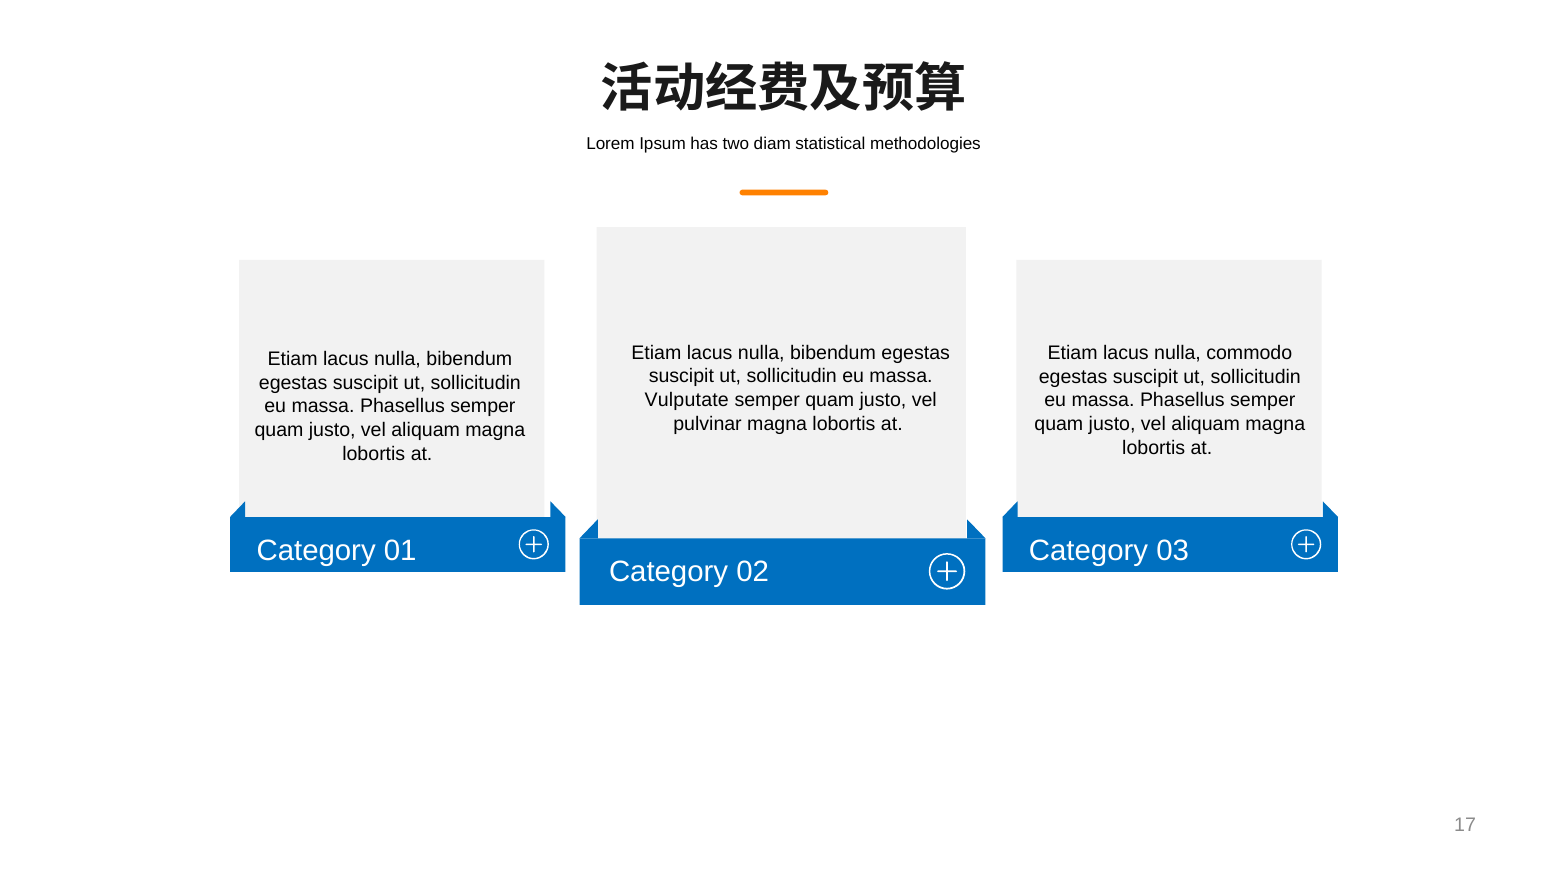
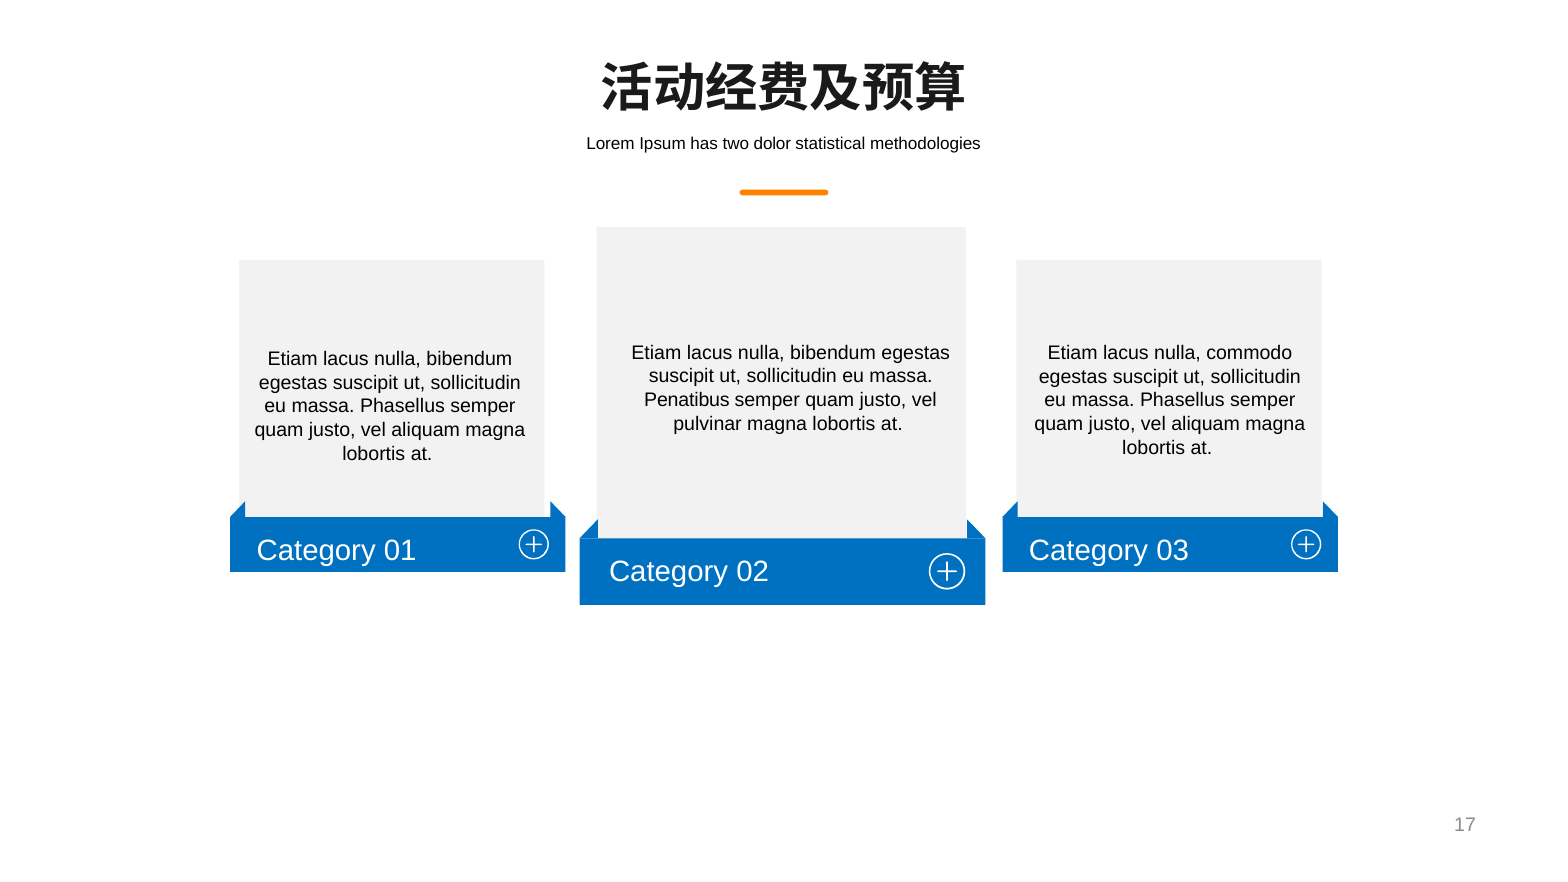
diam: diam -> dolor (772, 143)
Vulputate: Vulputate -> Penatibus (687, 400)
